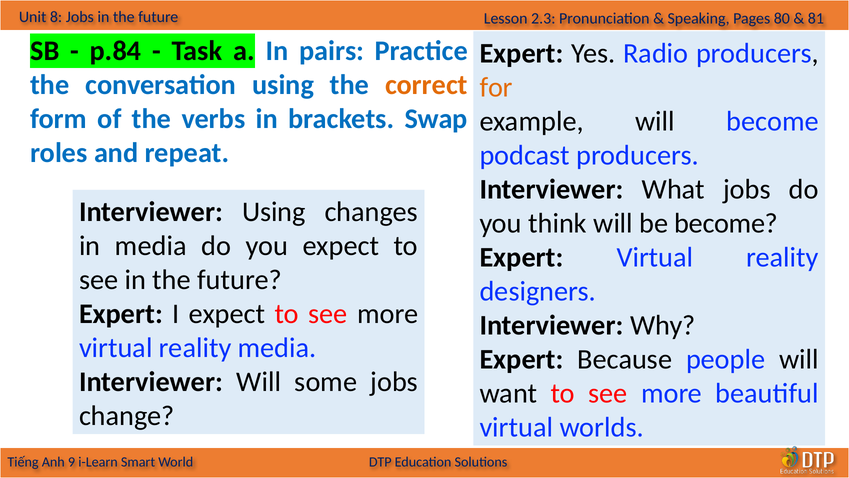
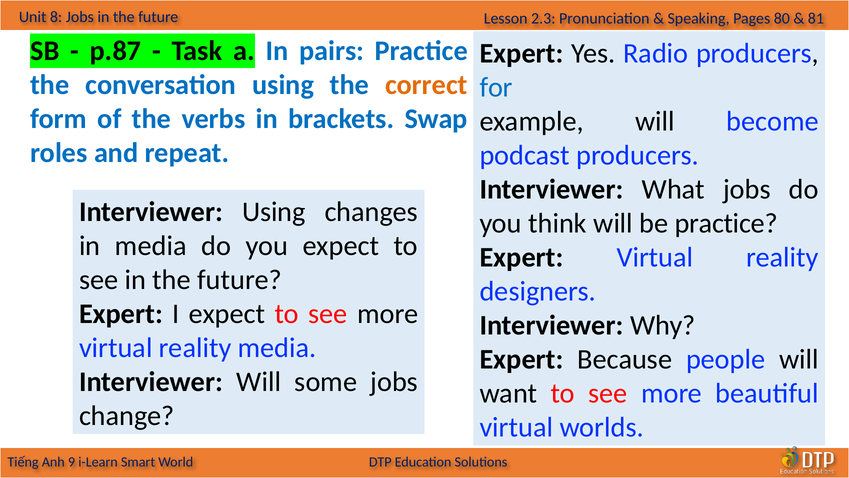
p.84: p.84 -> p.87 (115, 51)
for colour: orange -> blue (496, 87)
be become: become -> practice (726, 223)
